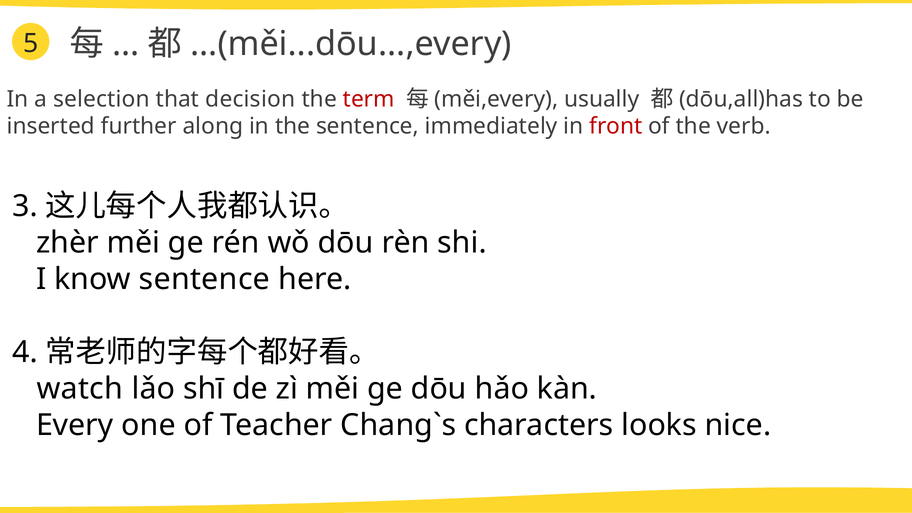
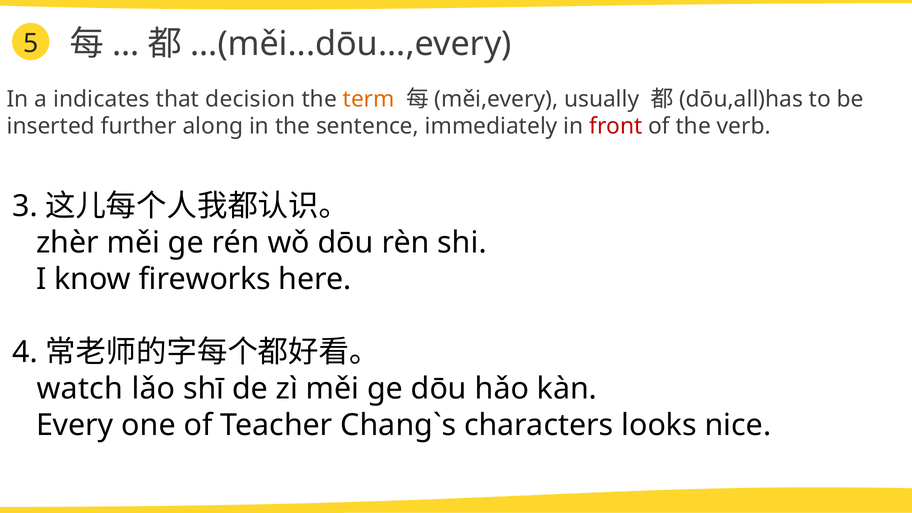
selection: selection -> indicates (101, 99)
term colour: red -> orange (369, 99)
know sentence: sentence -> fireworks (205, 279)
